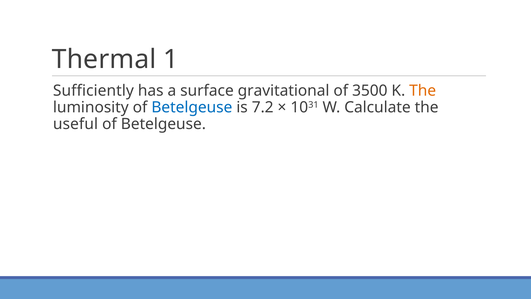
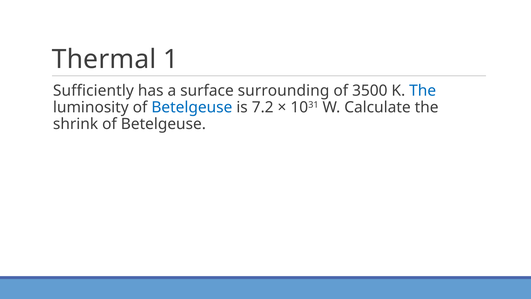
gravitational: gravitational -> surrounding (284, 91)
The colour: orange -> blue (423, 91)
useful: useful -> shrink (76, 124)
